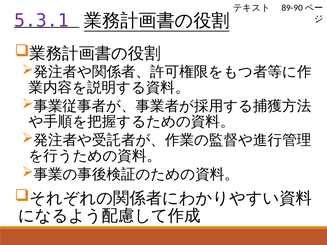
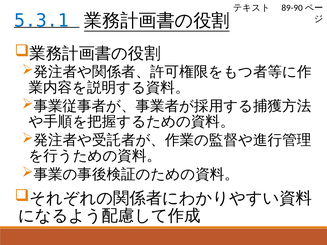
5.3.1 colour: purple -> blue (41, 21)
